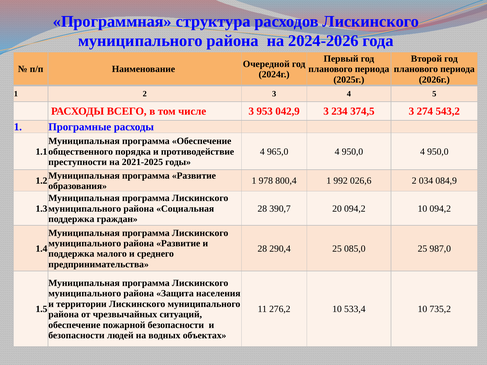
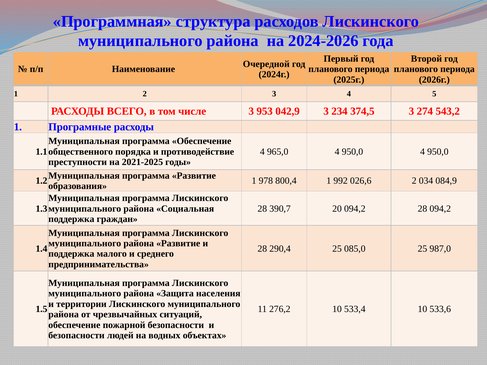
094,2 10: 10 -> 28 (422, 209)
735,2: 735,2 -> 533,6 (440, 309)
